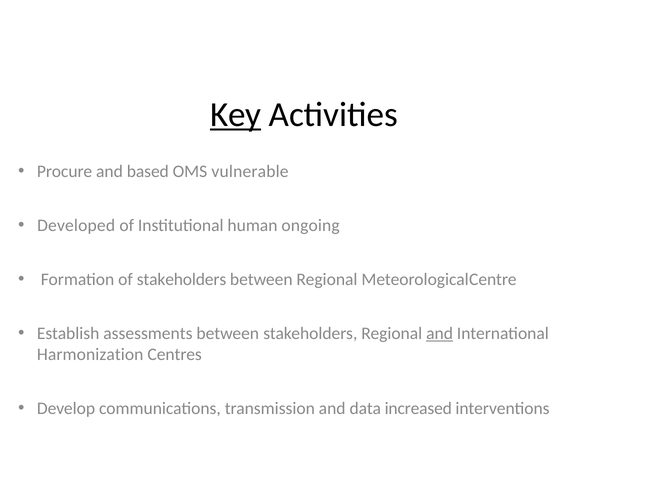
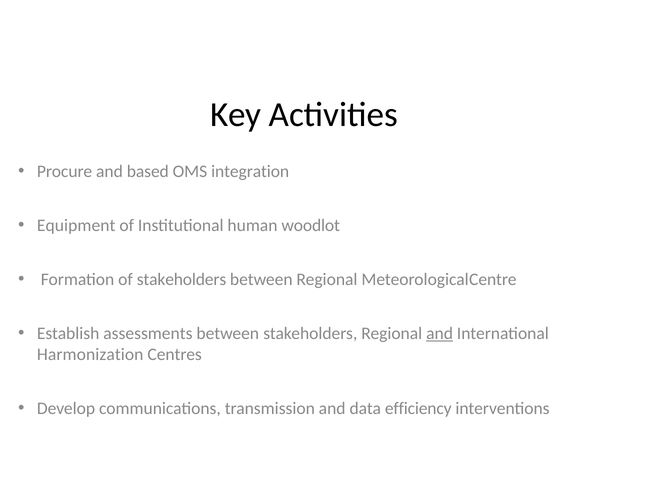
Key underline: present -> none (236, 114)
vulnerable: vulnerable -> integration (250, 171)
Developed: Developed -> Equipment (76, 225)
ongoing: ongoing -> woodlot (311, 225)
increased: increased -> efficiency (418, 408)
